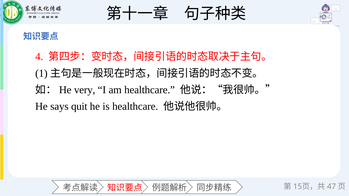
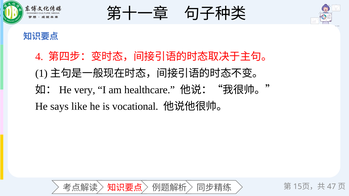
quit: quit -> like (79, 107)
is healthcare: healthcare -> vocational (135, 107)
